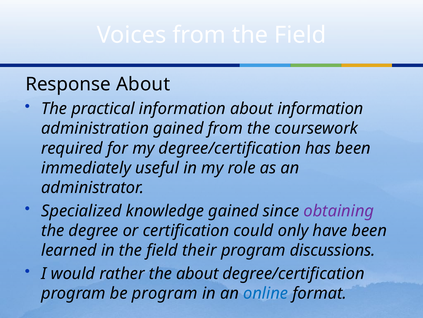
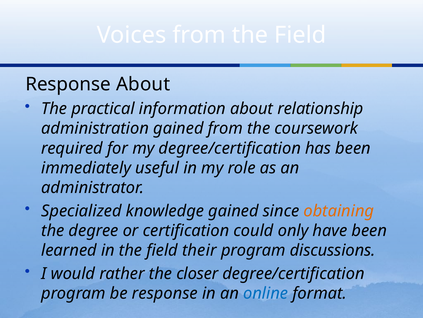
about information: information -> relationship (320, 108)
obtaining colour: purple -> orange (339, 210)
the about: about -> closer (197, 273)
be program: program -> response (165, 293)
